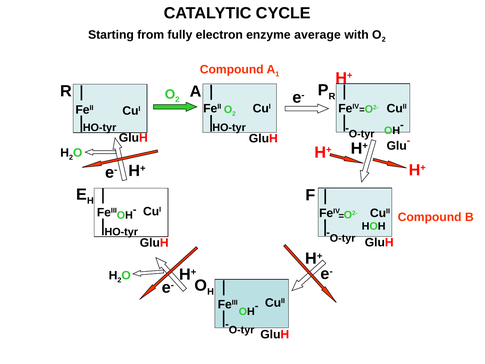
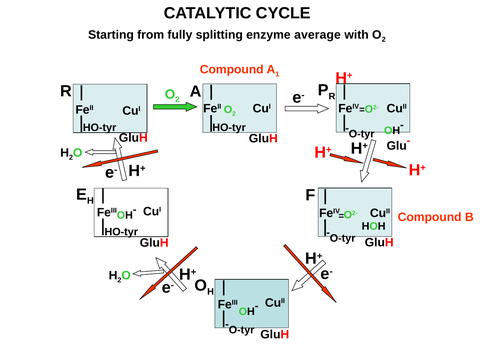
electron: electron -> splitting (219, 35)
